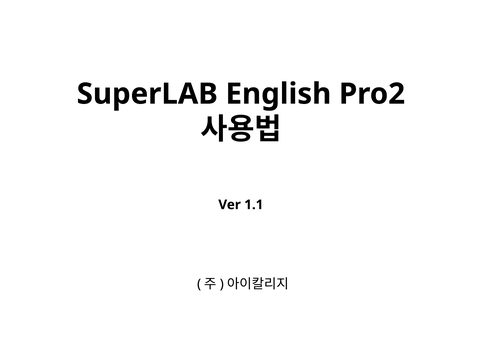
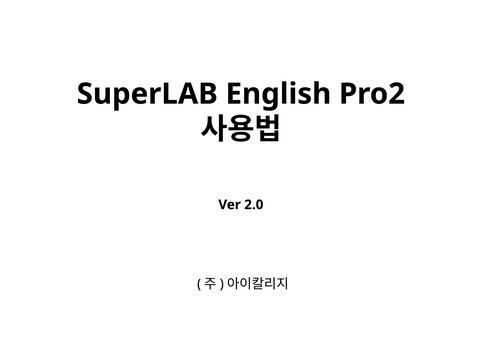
1.1: 1.1 -> 2.0 (254, 204)
